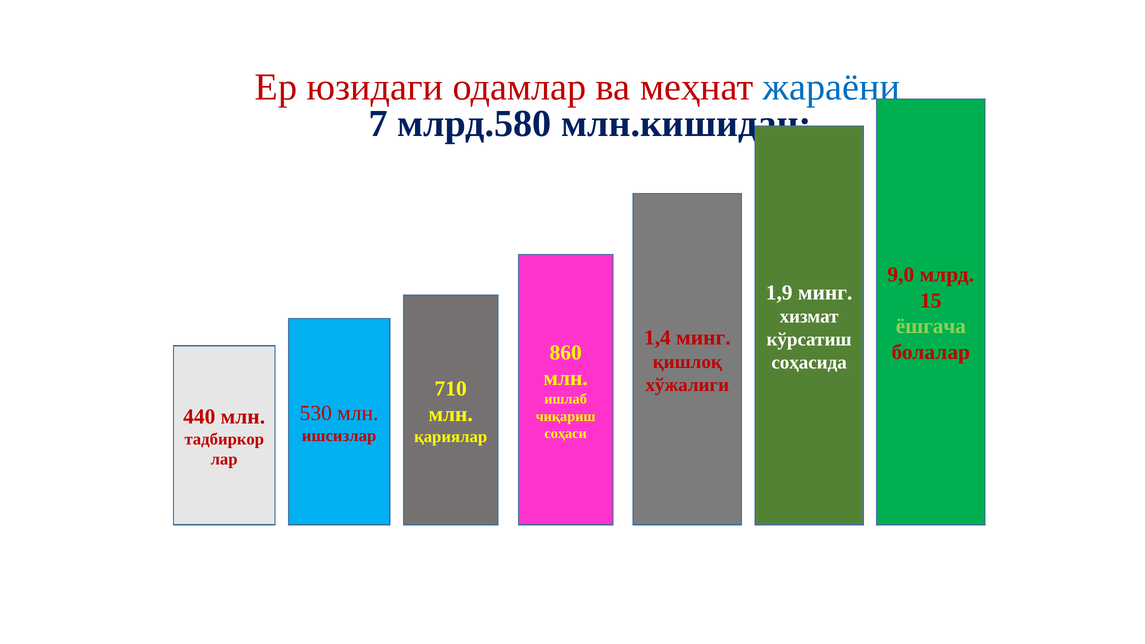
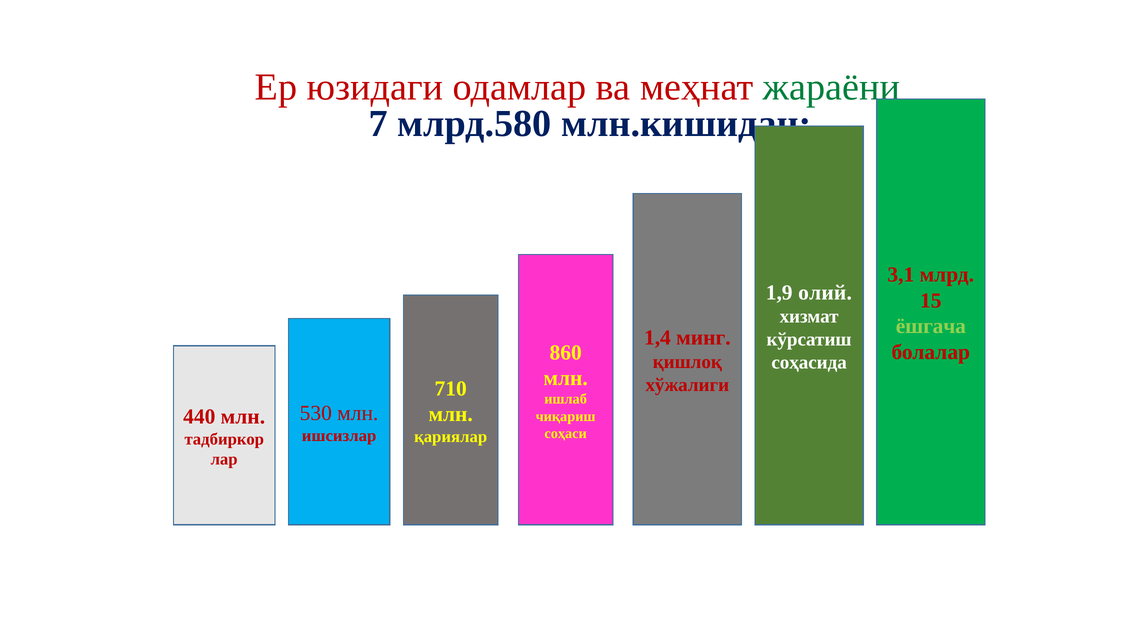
жараёни colour: blue -> green (832, 87)
9,0: 9,0 -> 3,1 (901, 275)
1,9 минг: минг -> олий (825, 293)
